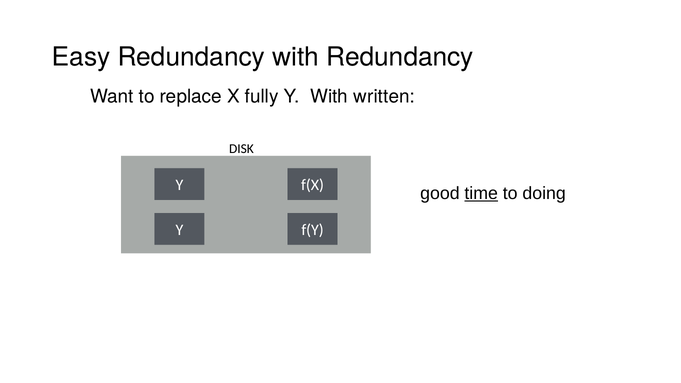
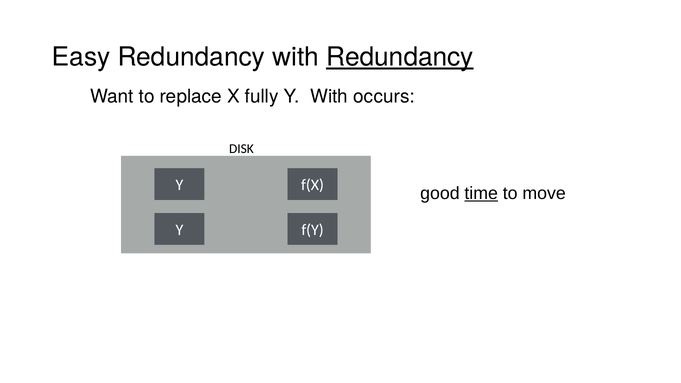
Redundancy underline: none -> present (400, 57)
written: written -> occurs (384, 96)
doing: doing -> move (544, 193)
